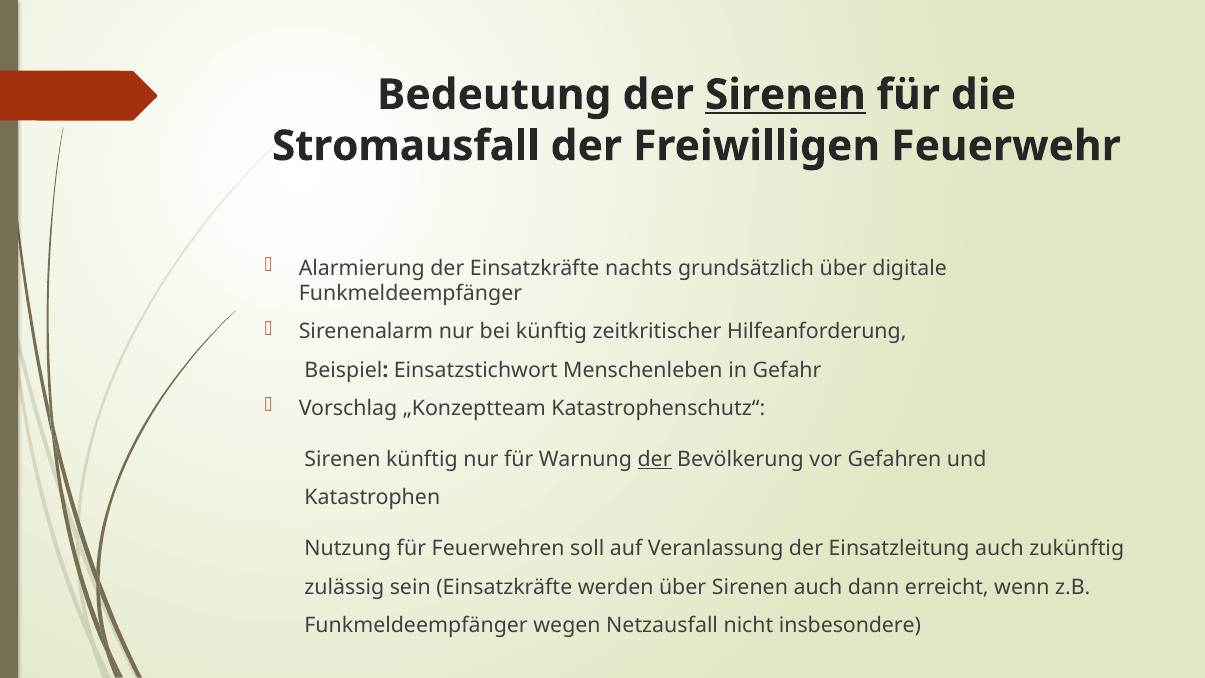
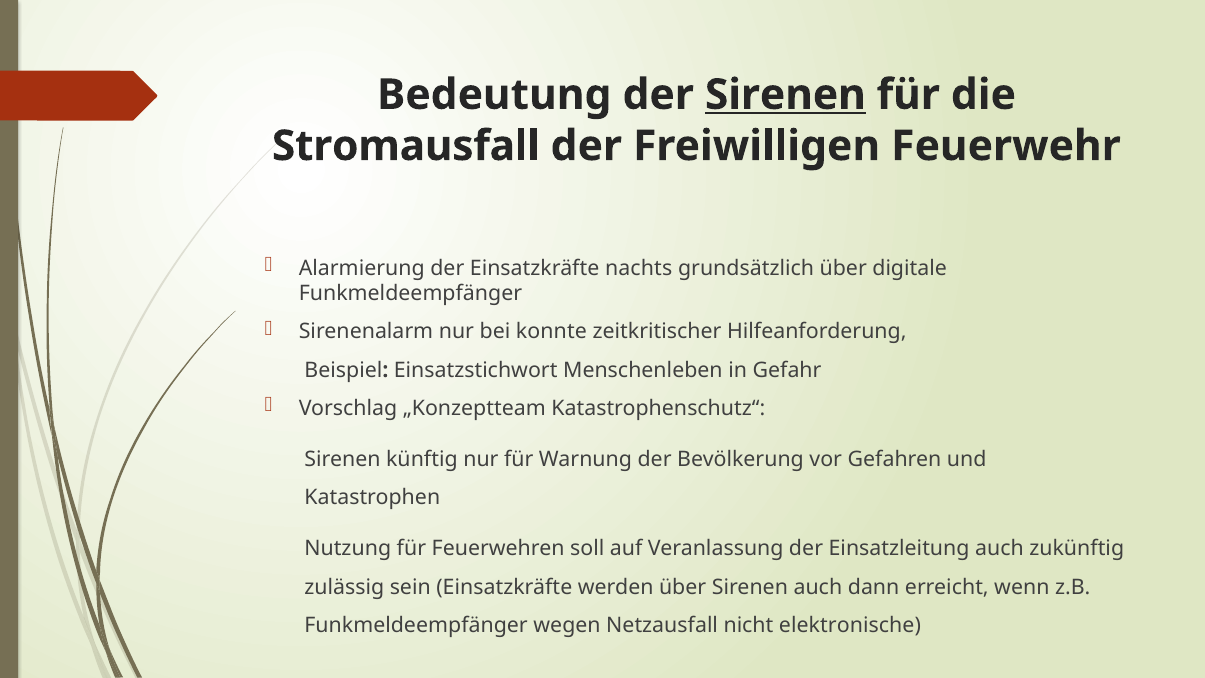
bei künftig: künftig -> konnte (551, 332)
der underline: present -> none (655, 459)
insbesondere: insbesondere -> elektronische (850, 625)
